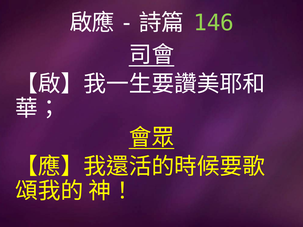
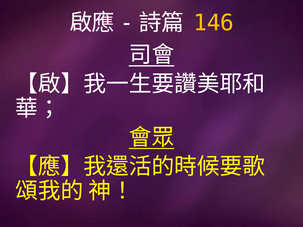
146 colour: light green -> yellow (214, 23)
